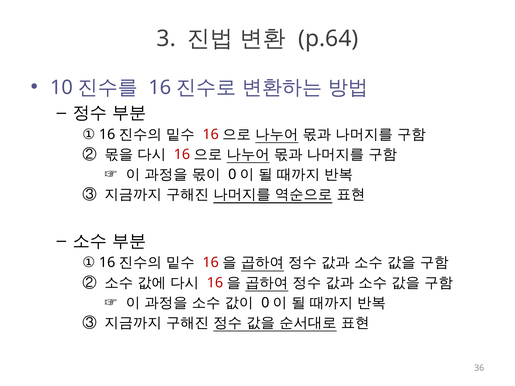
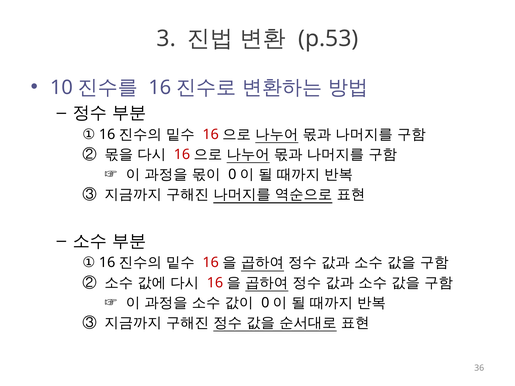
p.64: p.64 -> p.53 (328, 39)
